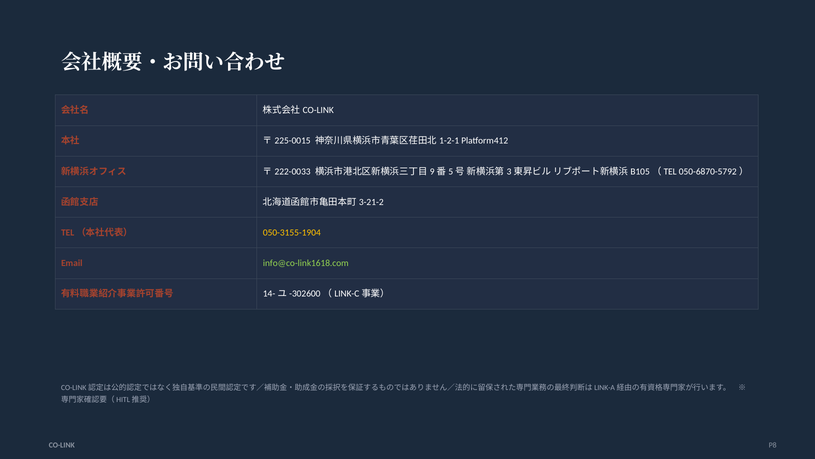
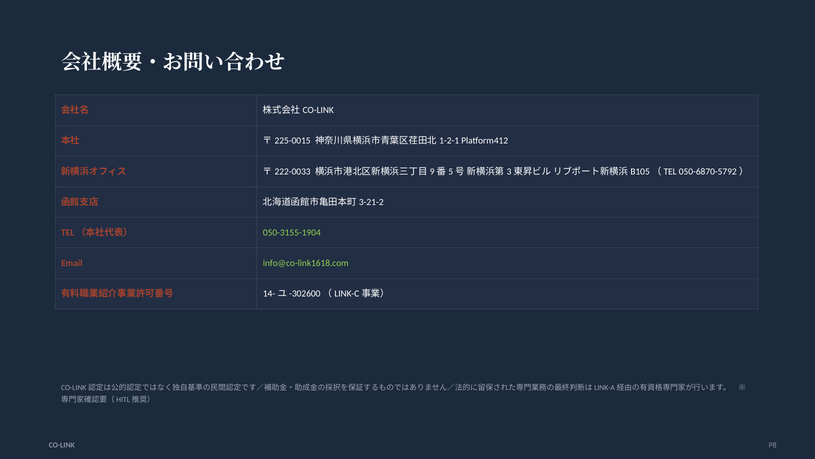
050-3155-1904 colour: yellow -> light green (292, 232)
